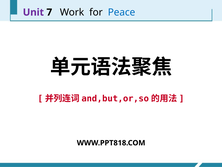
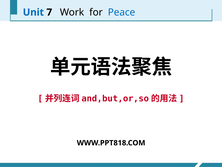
Unit colour: purple -> blue (33, 12)
